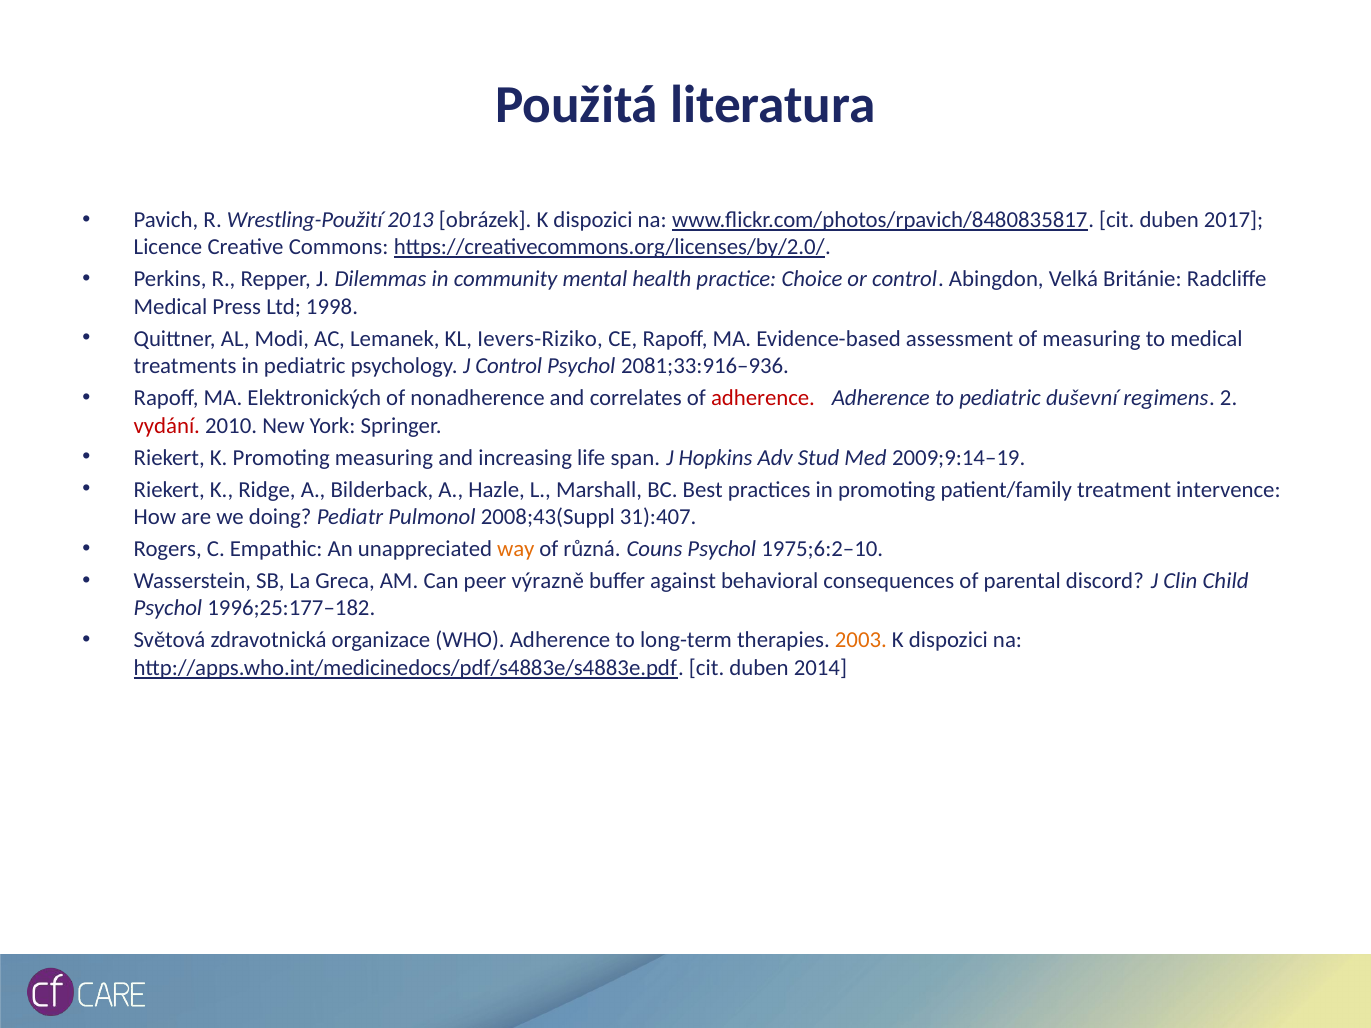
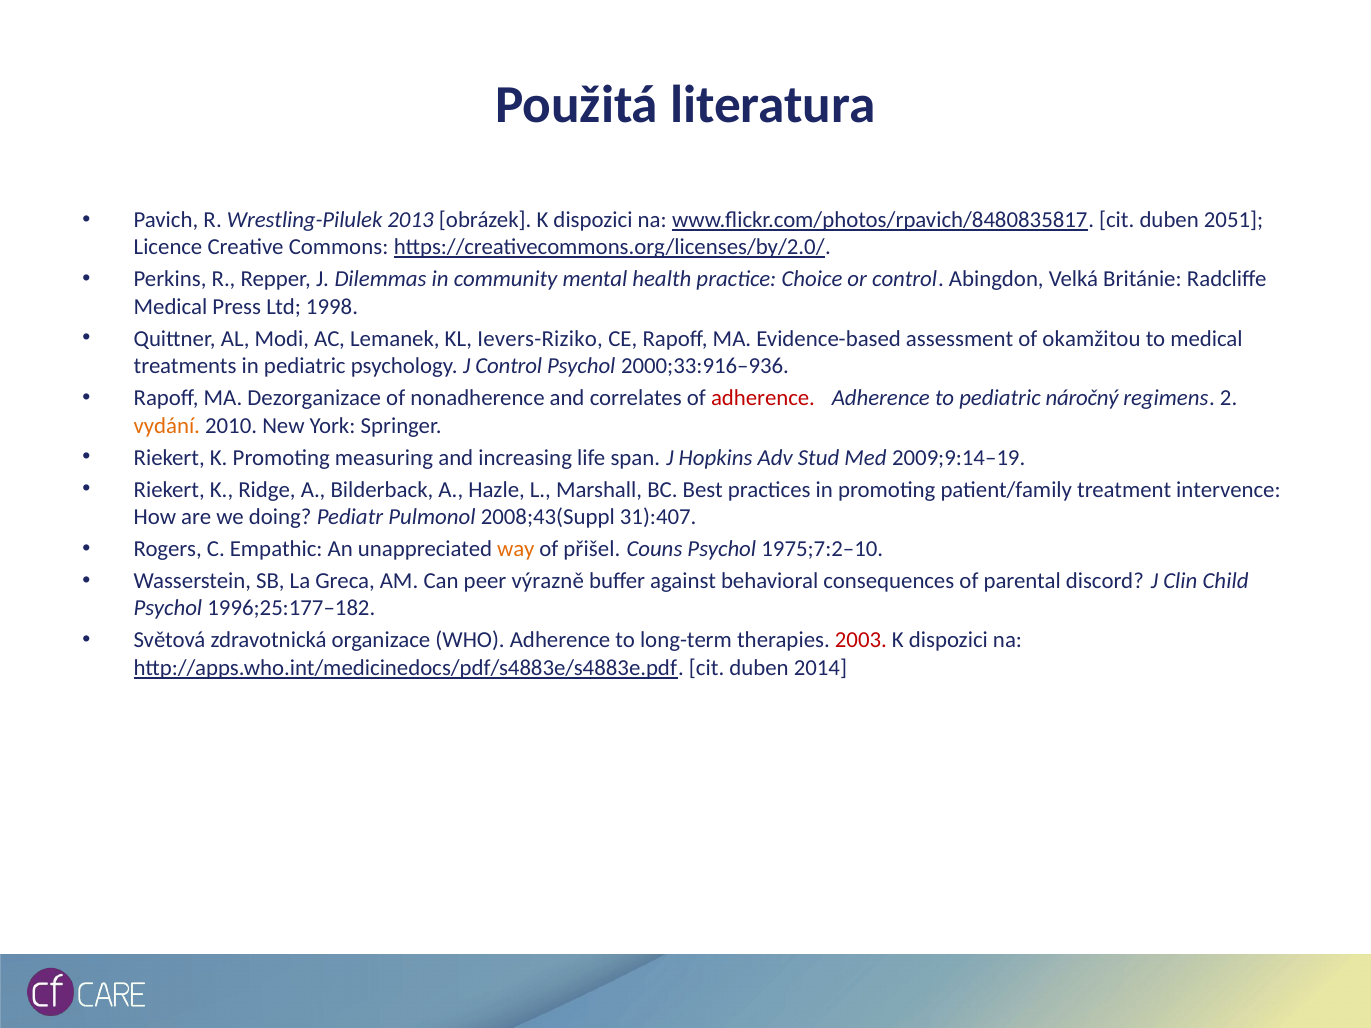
Wrestling-Použití: Wrestling-Použití -> Wrestling-Pilulek (305, 220)
2017: 2017 -> 2051 (1234, 220)
of measuring: measuring -> okamžitou (1092, 339)
2081;33:916–936: 2081;33:916–936 -> 2000;33:916–936 (705, 366)
Elektronických: Elektronických -> Dezorganizace (314, 398)
duševní: duševní -> náročný (1082, 398)
vydání colour: red -> orange (167, 426)
různá: různá -> přišel (592, 549)
1975;6:2–10: 1975;6:2–10 -> 1975;7:2–10 (822, 549)
2003 colour: orange -> red (861, 641)
